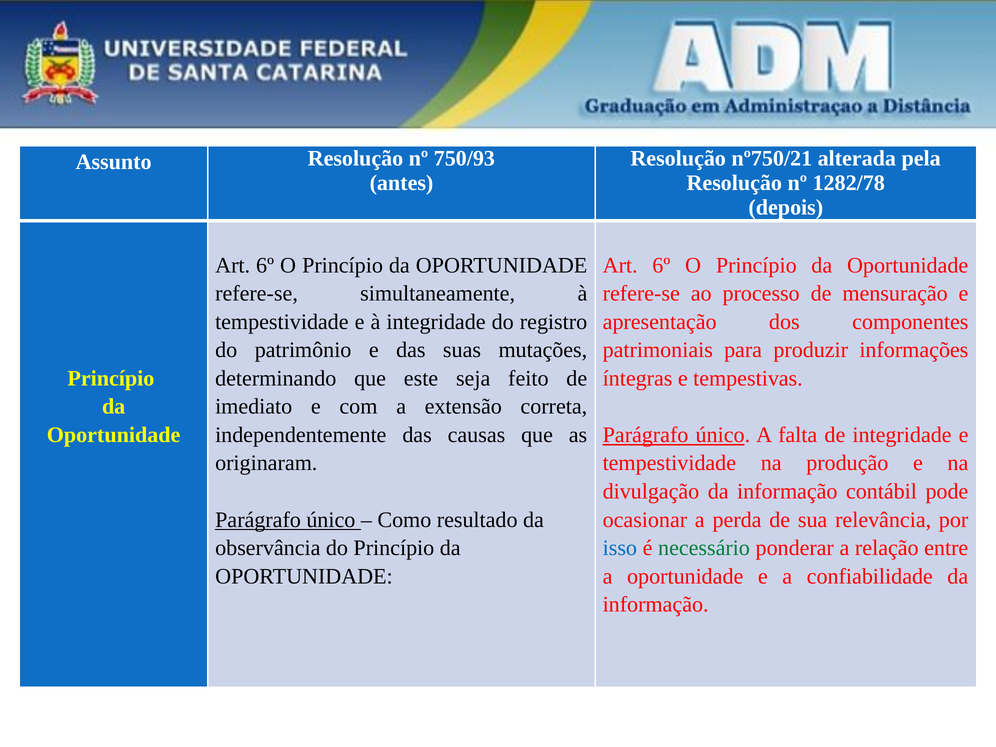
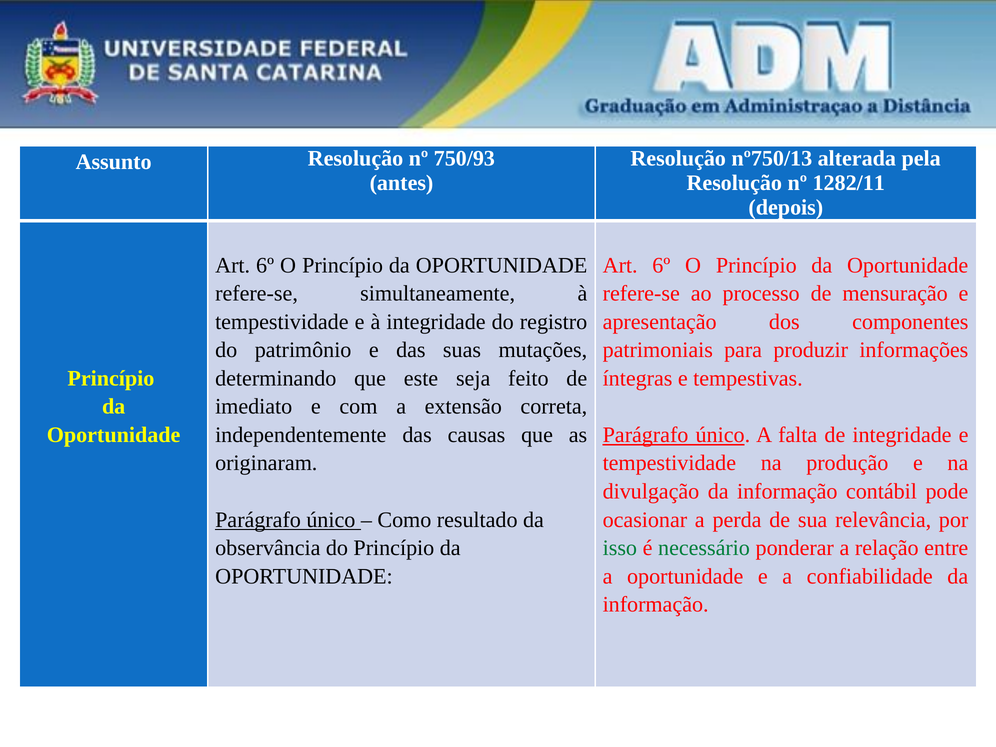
nº750/21: nº750/21 -> nº750/13 (772, 158)
1282/78: 1282/78 -> 1282/11 (849, 183)
isso colour: blue -> green (620, 548)
